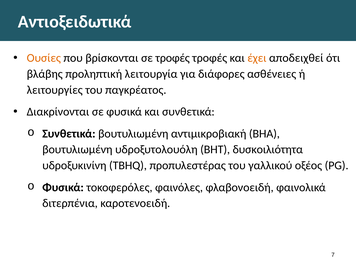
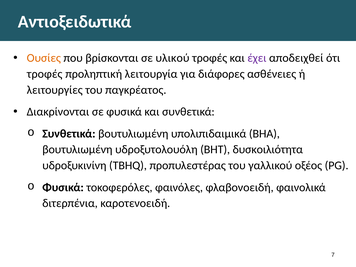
σε τροφές: τροφές -> υλικού (172, 58)
έχει colour: orange -> purple (257, 58)
βλάβης: βλάβης -> τροφές (45, 74)
αντιμικροβιακή: αντιμικροβιακή -> υπολιπιδαιμικά (209, 134)
